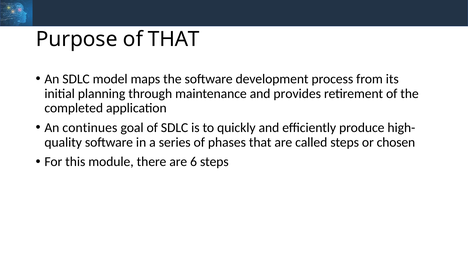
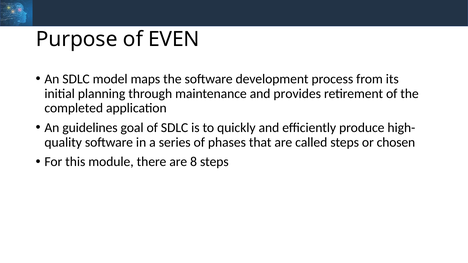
of THAT: THAT -> EVEN (174, 39)
continues: continues -> guidelines (90, 128)
6: 6 -> 8 (194, 162)
